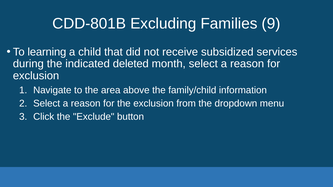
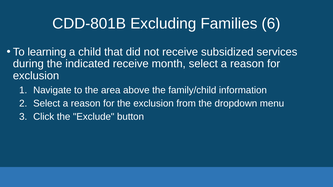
9: 9 -> 6 (271, 24)
indicated deleted: deleted -> receive (131, 64)
